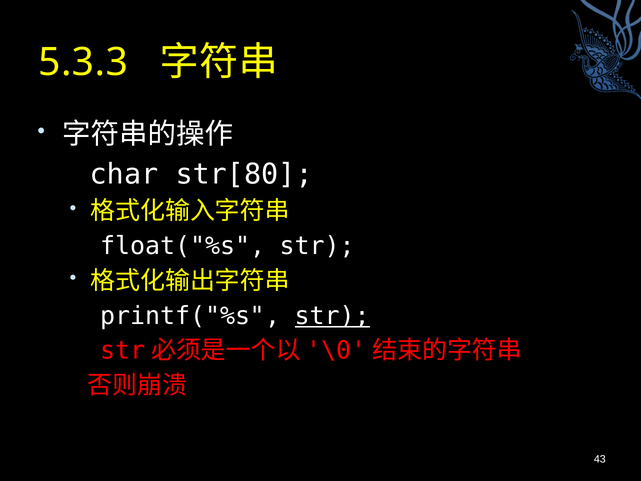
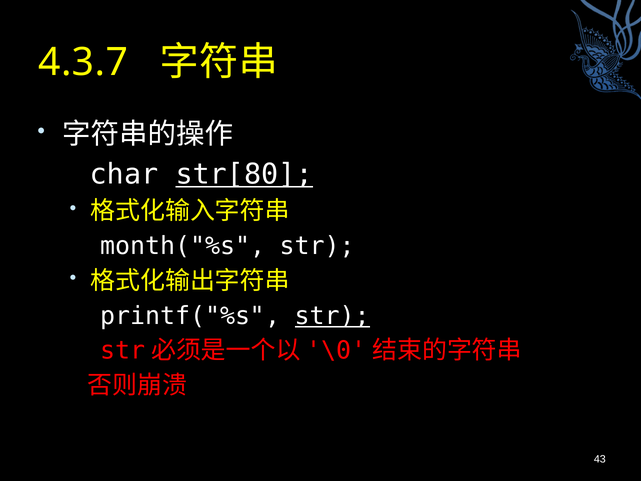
5.3.3: 5.3.3 -> 4.3.7 (83, 62)
str[80 underline: none -> present (244, 174)
float("%s: float("%s -> month("%s (183, 246)
